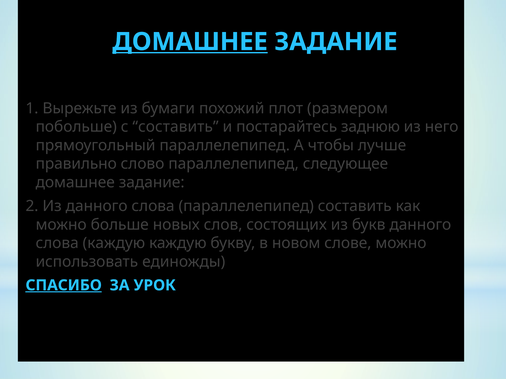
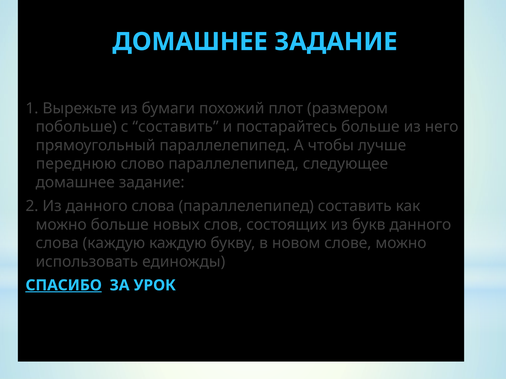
ДОМАШНЕЕ underline: present -> none (190, 42)
постарайтесь заднюю: заднюю -> больше (370, 127)
правильно: правильно -> переднюю (76, 164)
